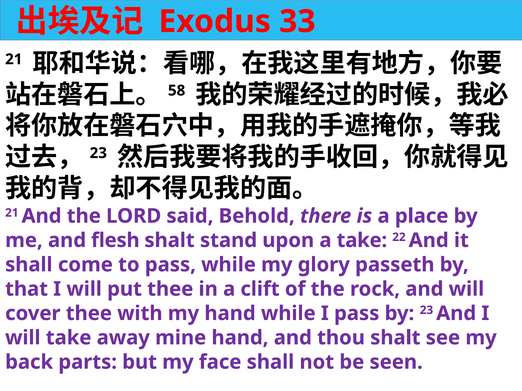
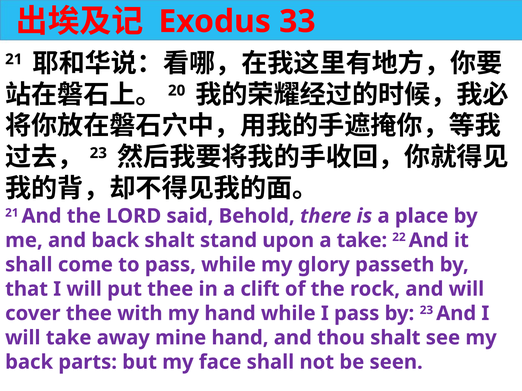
58: 58 -> 20 (177, 91)
and flesh: flesh -> back (115, 241)
